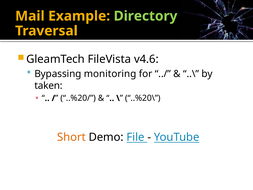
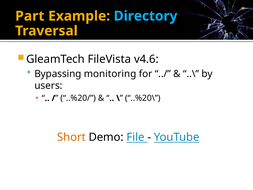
Mail: Mail -> Part (30, 16)
Directory colour: light green -> light blue (146, 16)
taken: taken -> users (48, 86)
